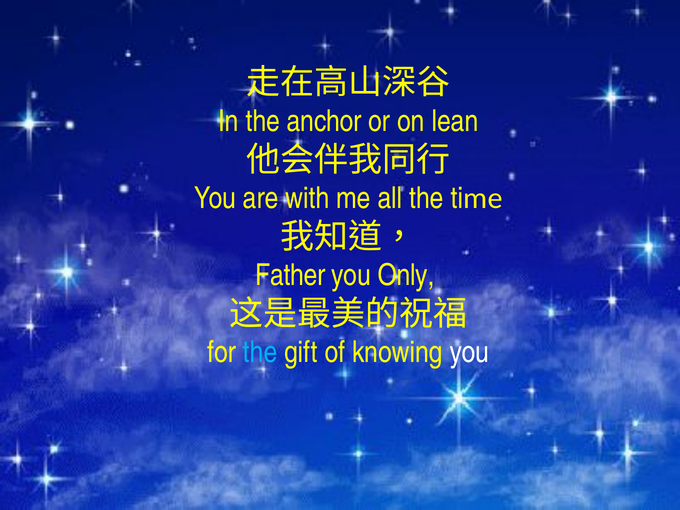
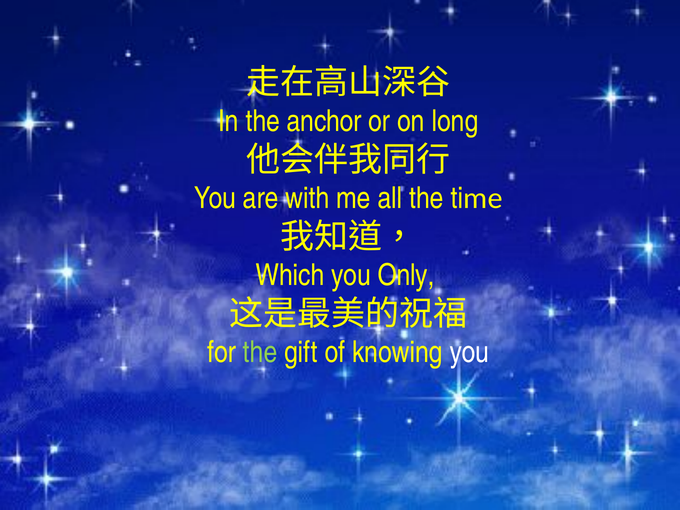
lean: lean -> long (455, 121)
Father: Father -> Which (290, 275)
the colour: light blue -> light green (260, 352)
